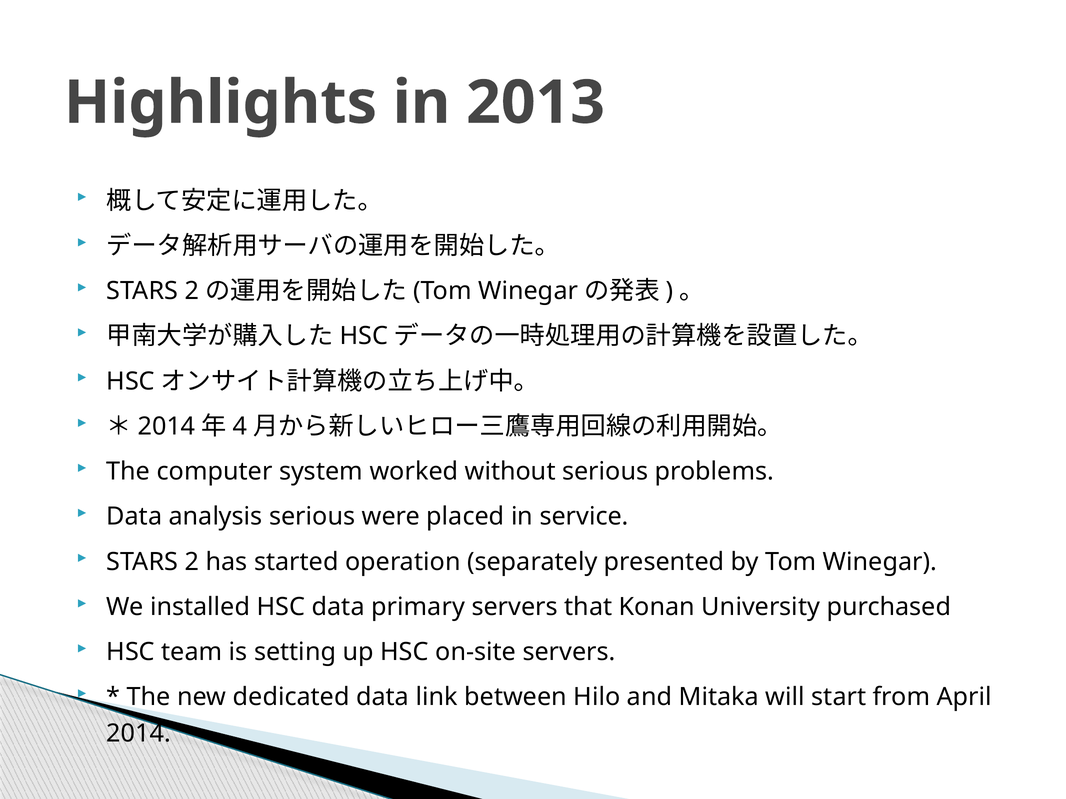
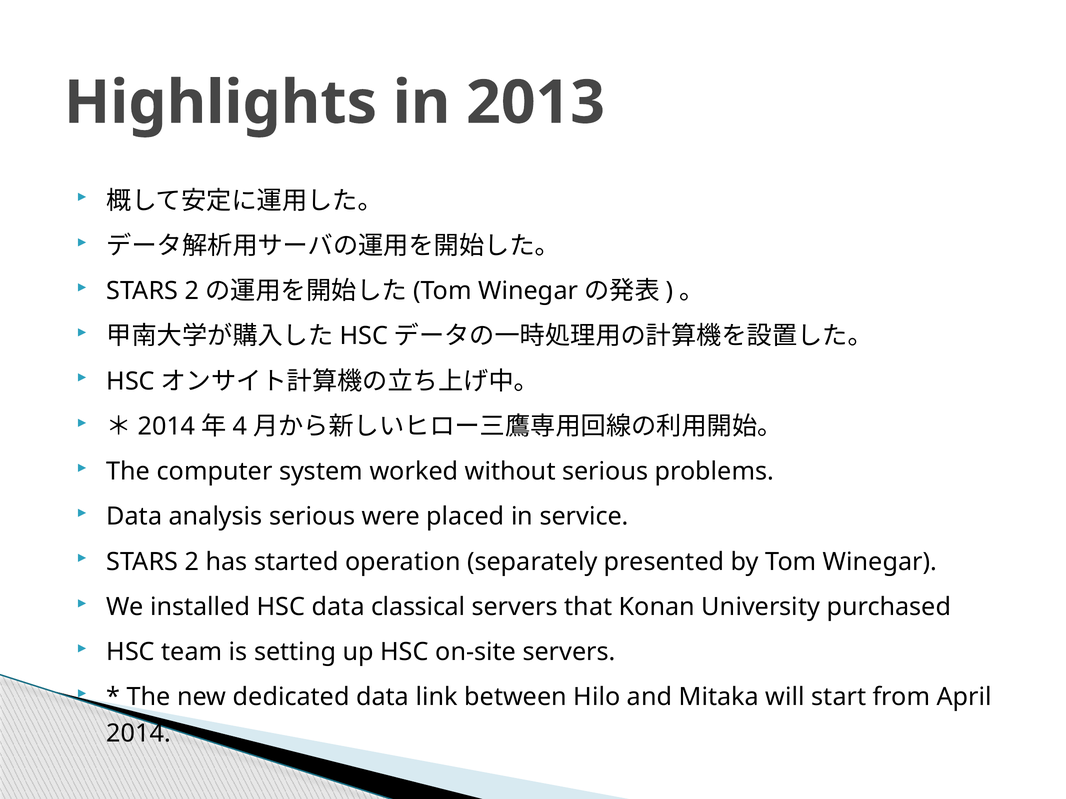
primary: primary -> classical (418, 607)
